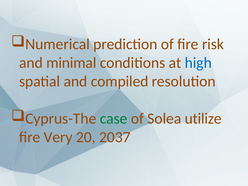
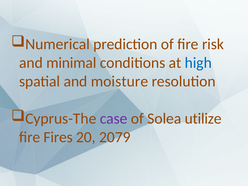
compiled: compiled -> moisture (119, 81)
case colour: green -> purple (114, 119)
Very: Very -> Fires (58, 137)
2037: 2037 -> 2079 (115, 137)
